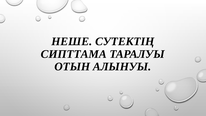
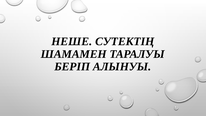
СИПТТАМА: СИПТТАМА -> ШАМАМЕН (74, 54)
ОТЫН: ОТЫН -> БЕРІП (72, 66)
